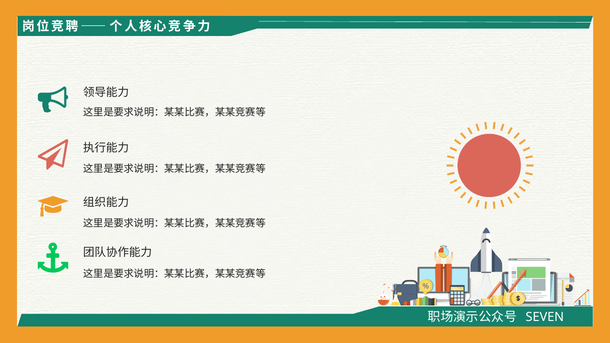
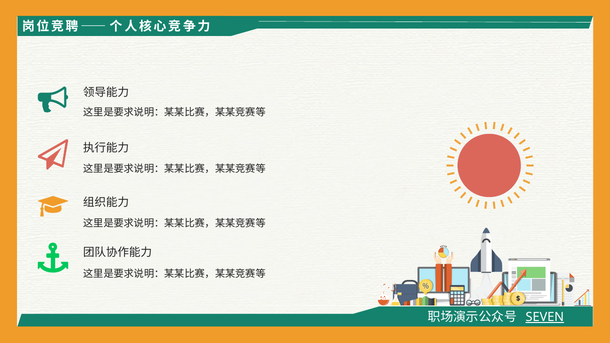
SEVEN underline: none -> present (545, 317)
